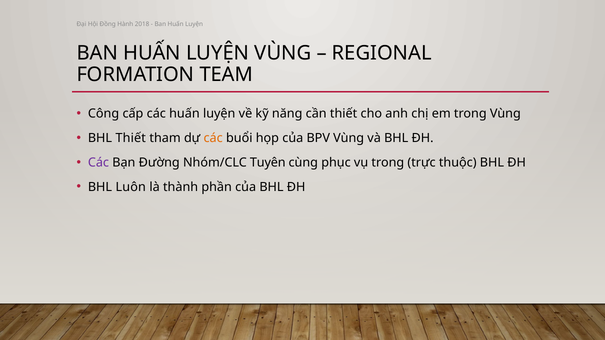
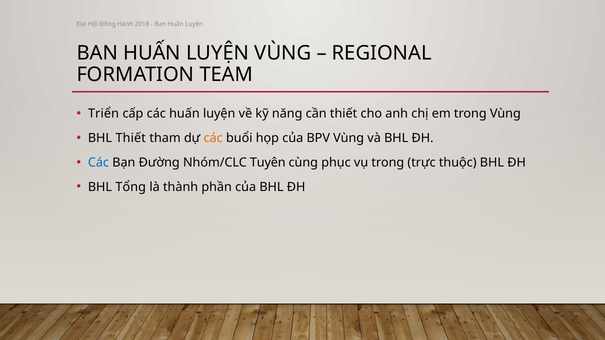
Công: Công -> Triển (103, 114)
Các colour: purple -> blue (98, 163)
Luôn: Luôn -> Tổng (131, 187)
